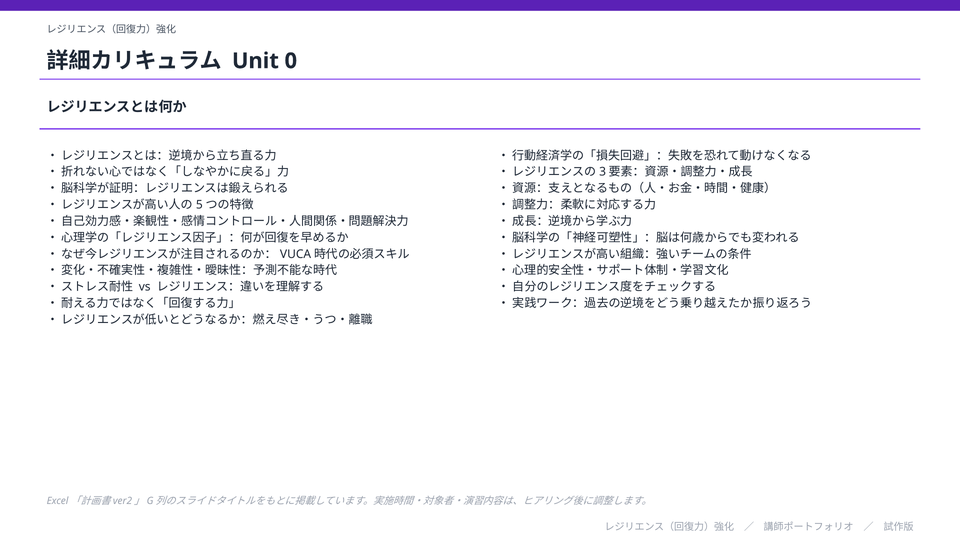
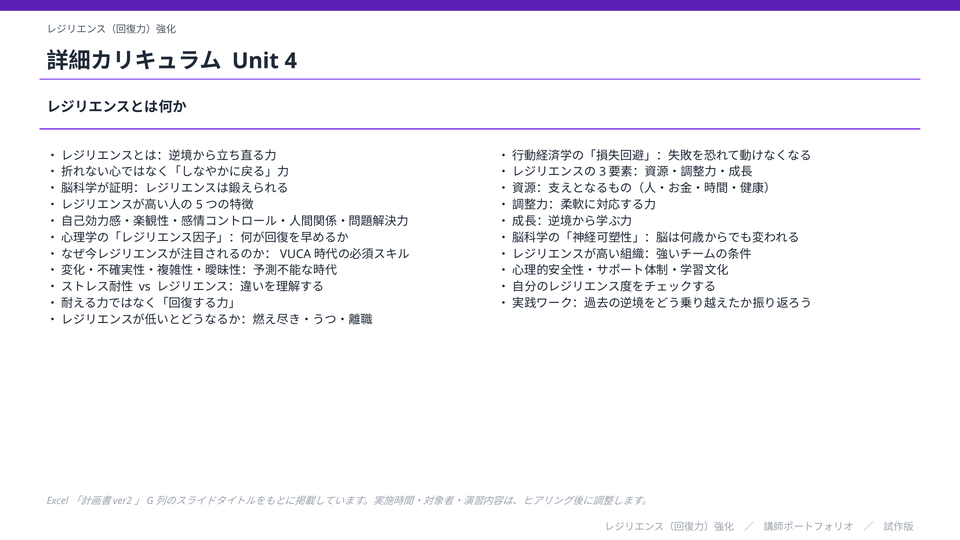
0: 0 -> 4 (291, 61)
